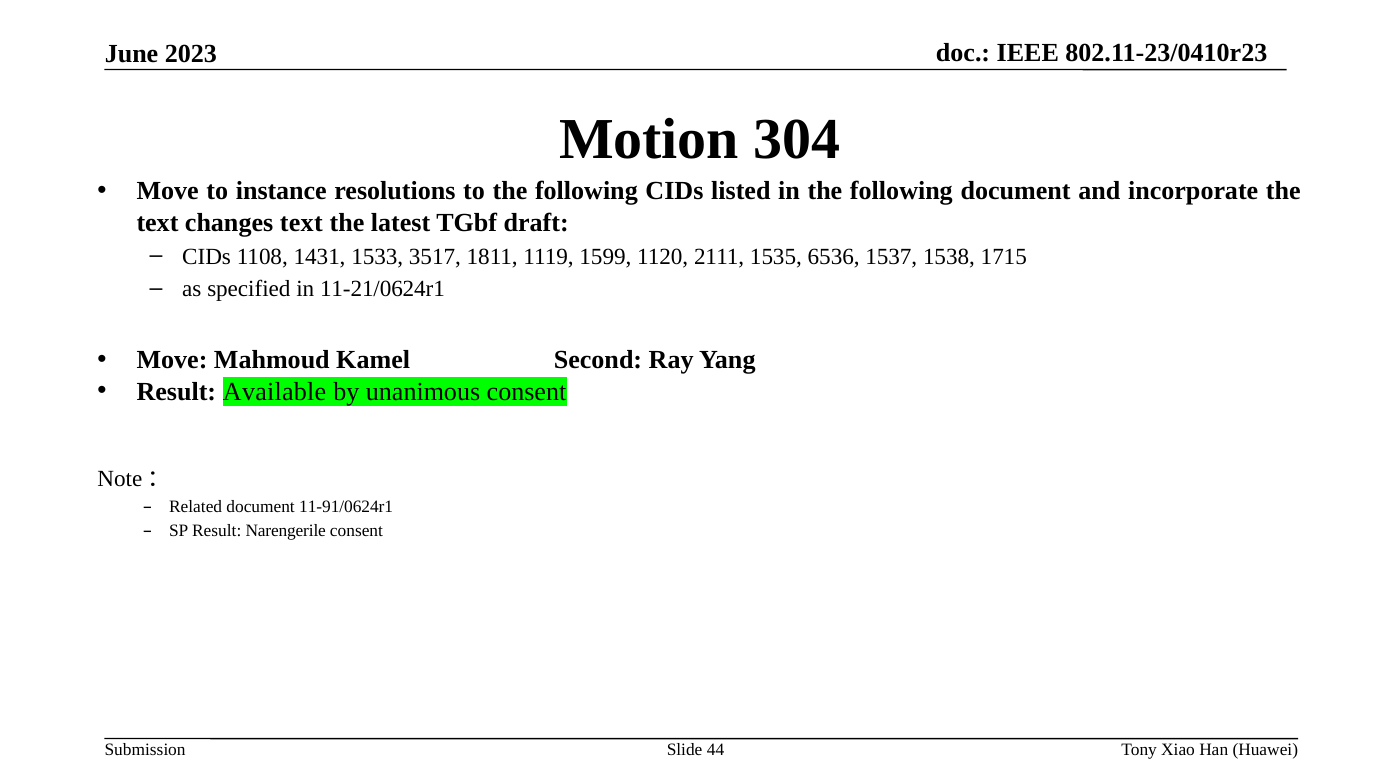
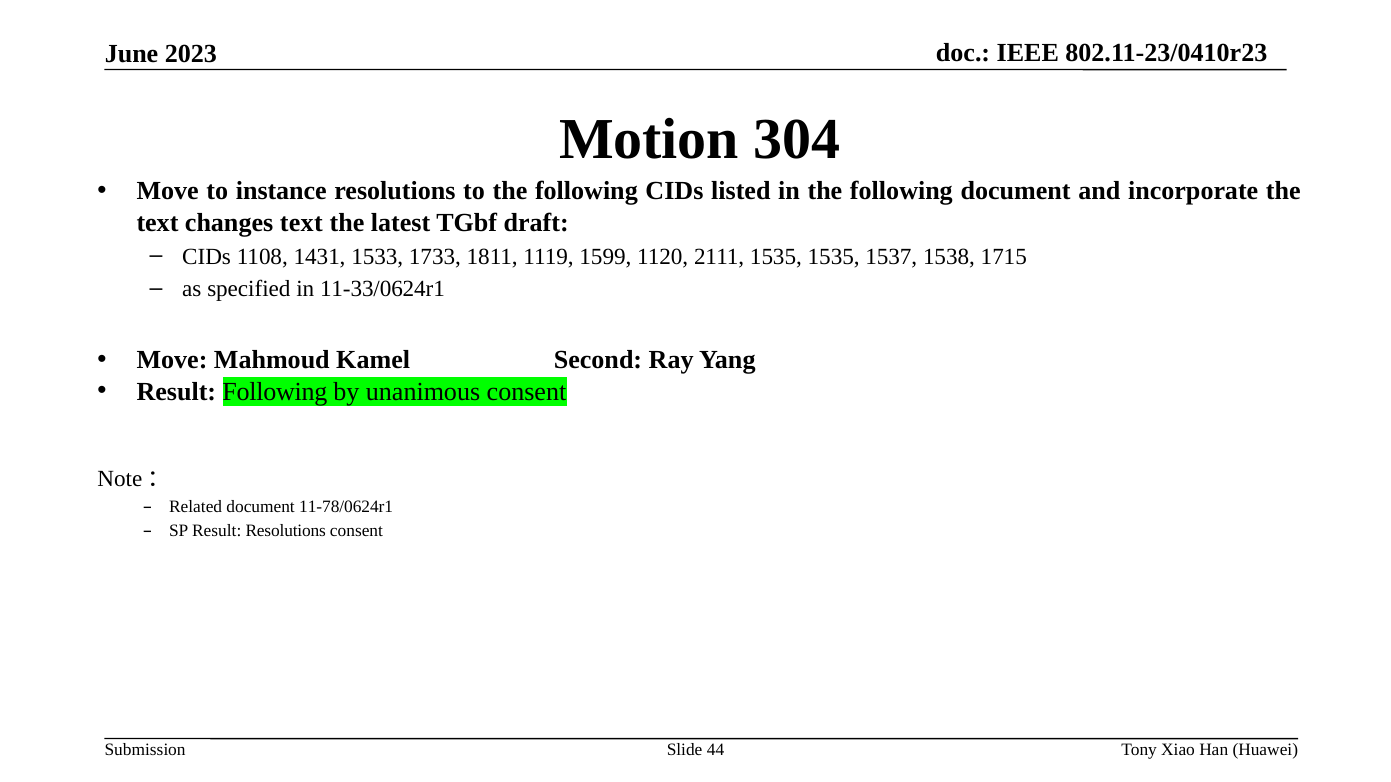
3517: 3517 -> 1733 (435, 257)
1535 6536: 6536 -> 1535 (834, 257)
11-21/0624r1: 11-21/0624r1 -> 11-33/0624r1 (382, 289)
Result Available: Available -> Following (275, 392)
11-91/0624r1: 11-91/0624r1 -> 11-78/0624r1 (346, 507)
Result Narengerile: Narengerile -> Resolutions (286, 531)
